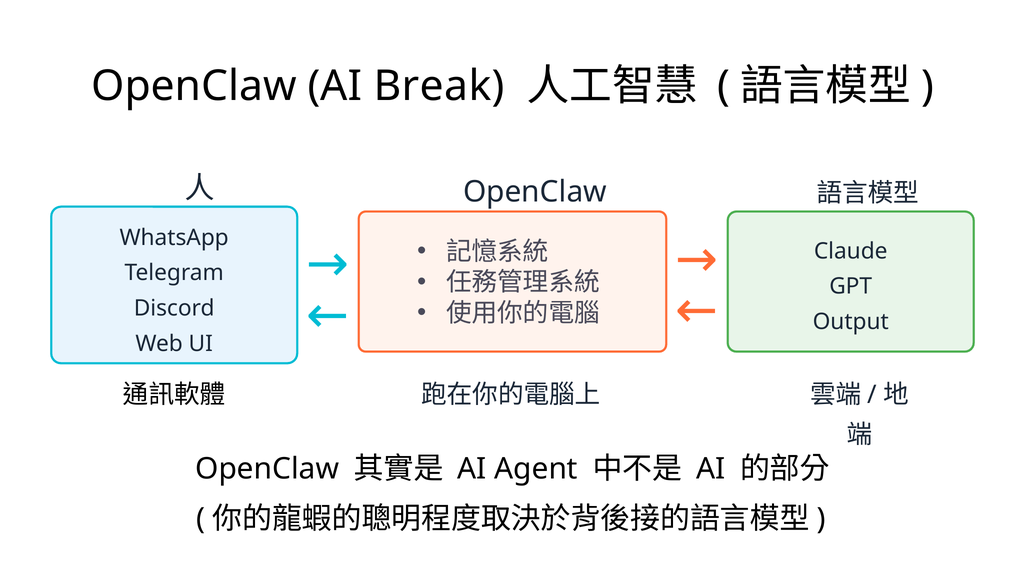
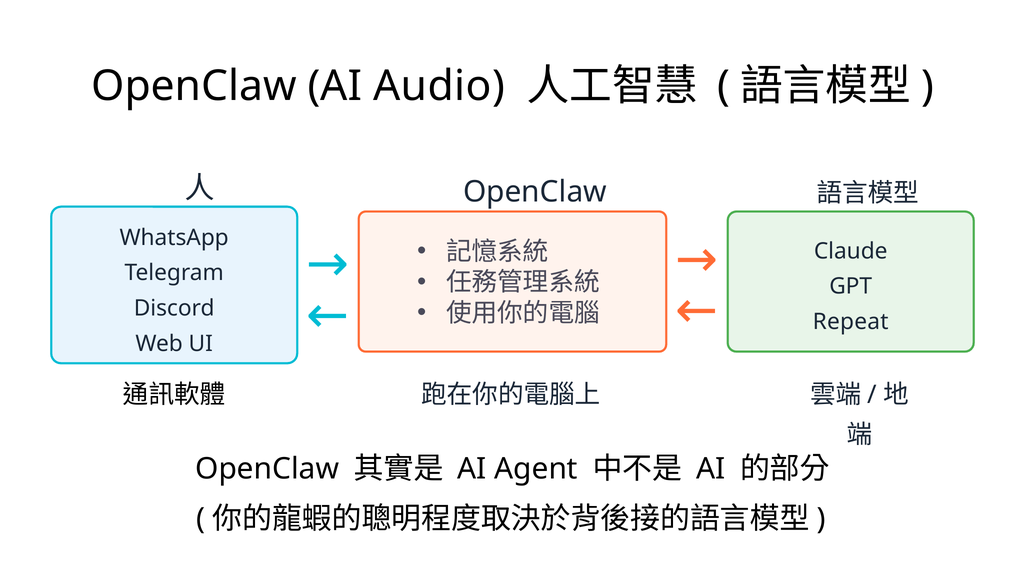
Break: Break -> Audio (439, 86)
Output: Output -> Repeat (851, 322)
